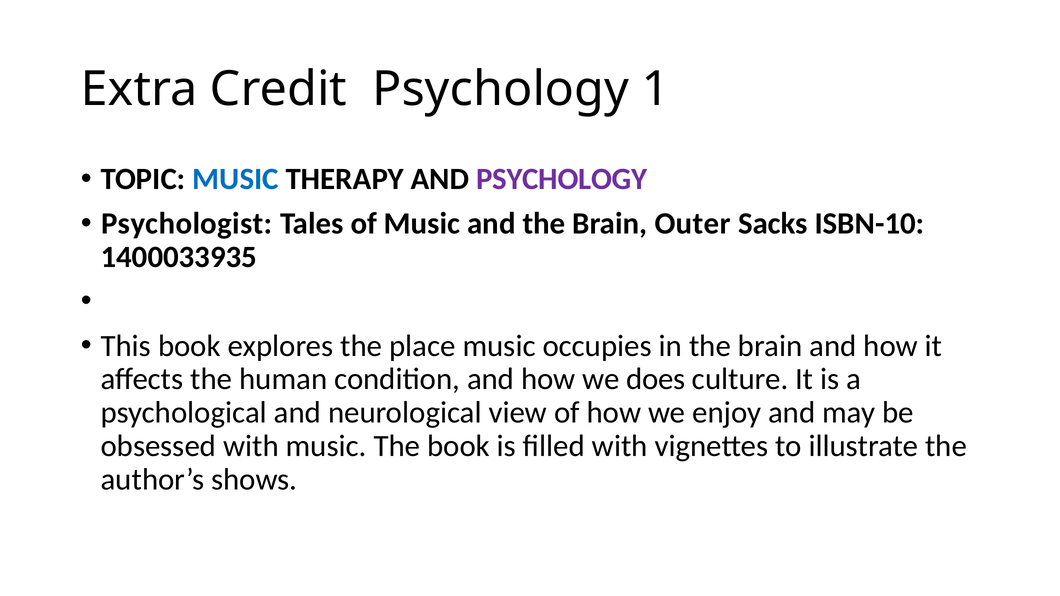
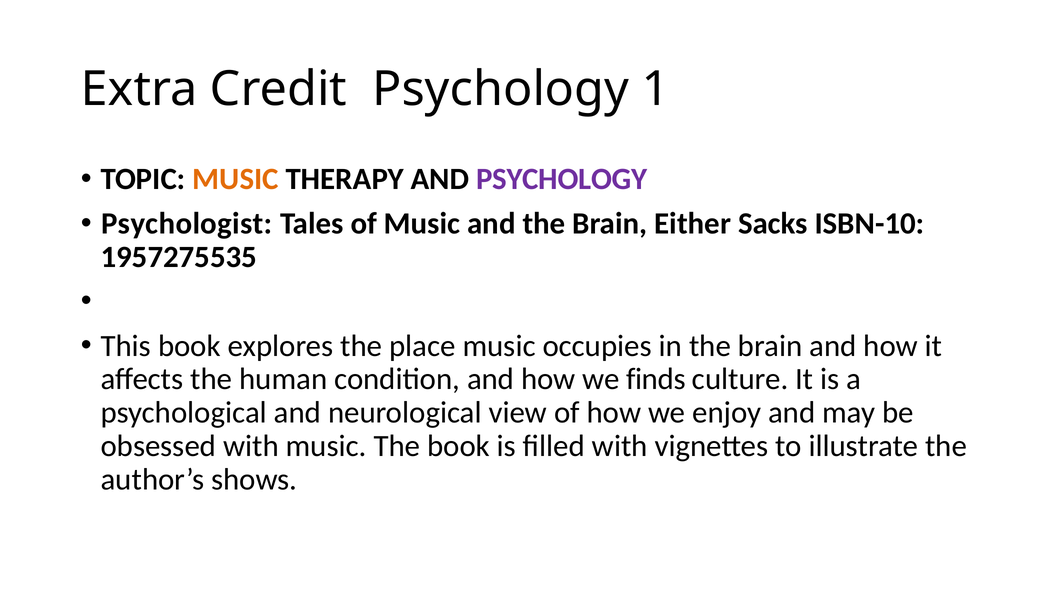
MUSIC colour: blue -> orange (236, 179)
Outer: Outer -> Either (693, 224)
1400033935: 1400033935 -> 1957275535 (179, 257)
does: does -> finds (656, 379)
